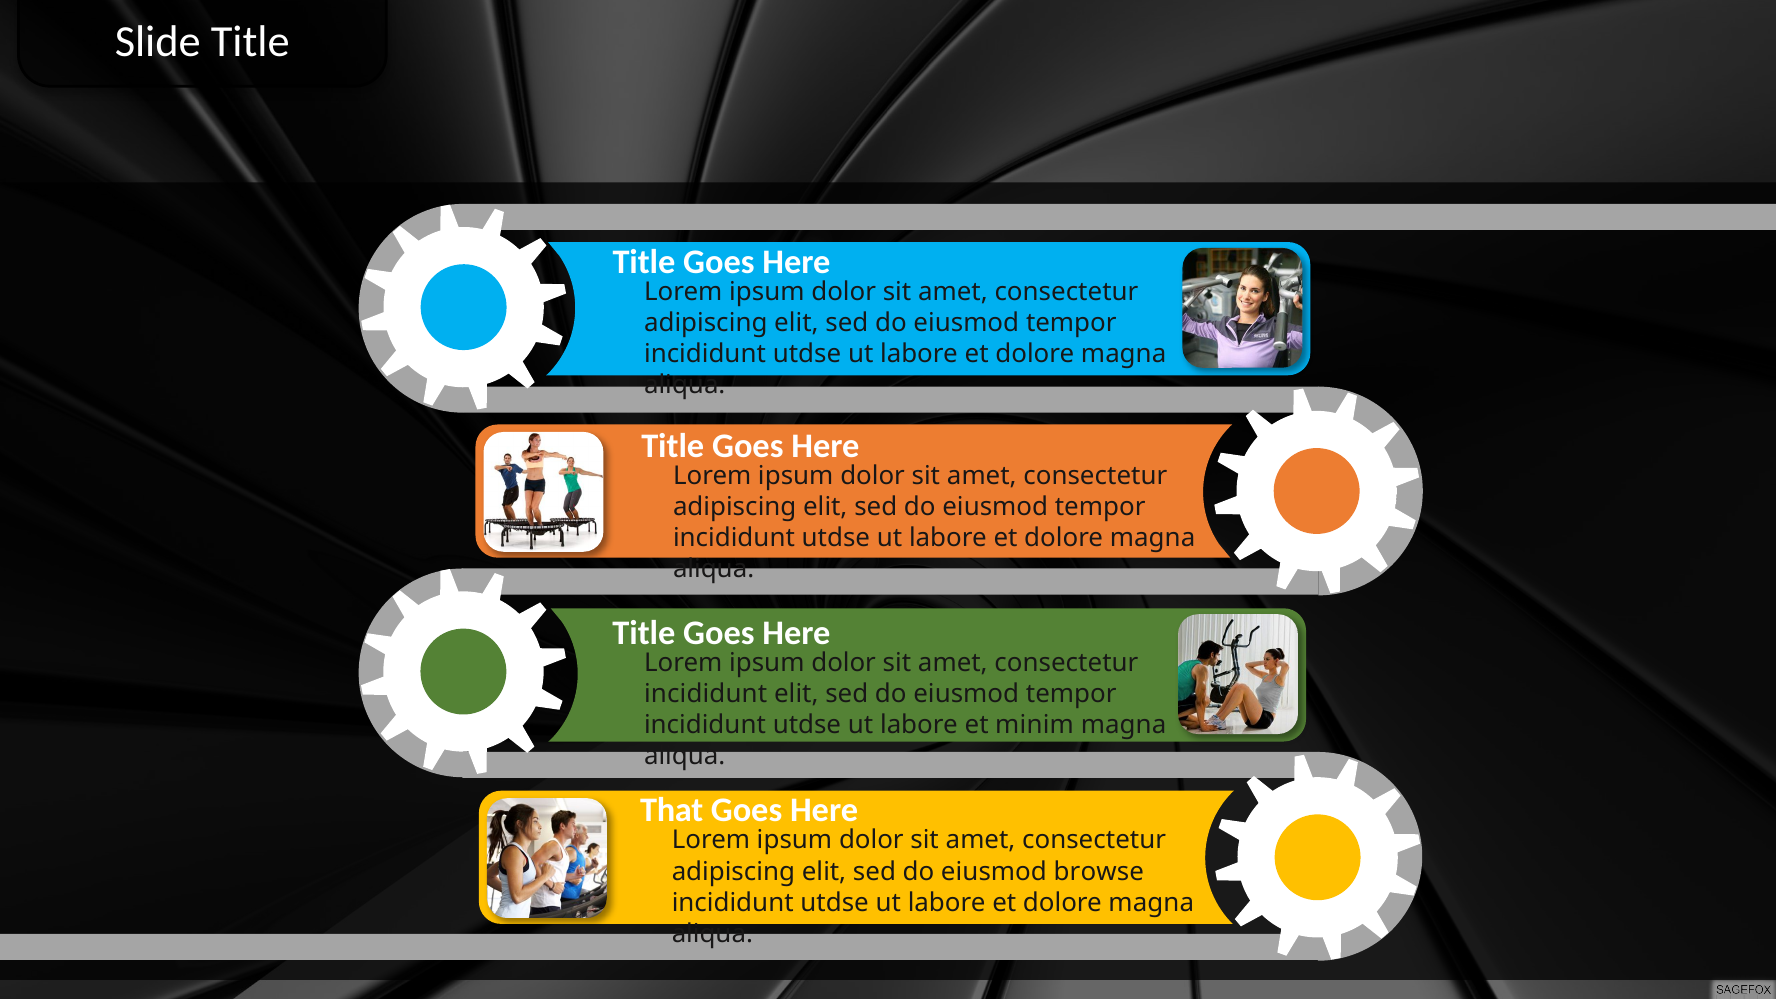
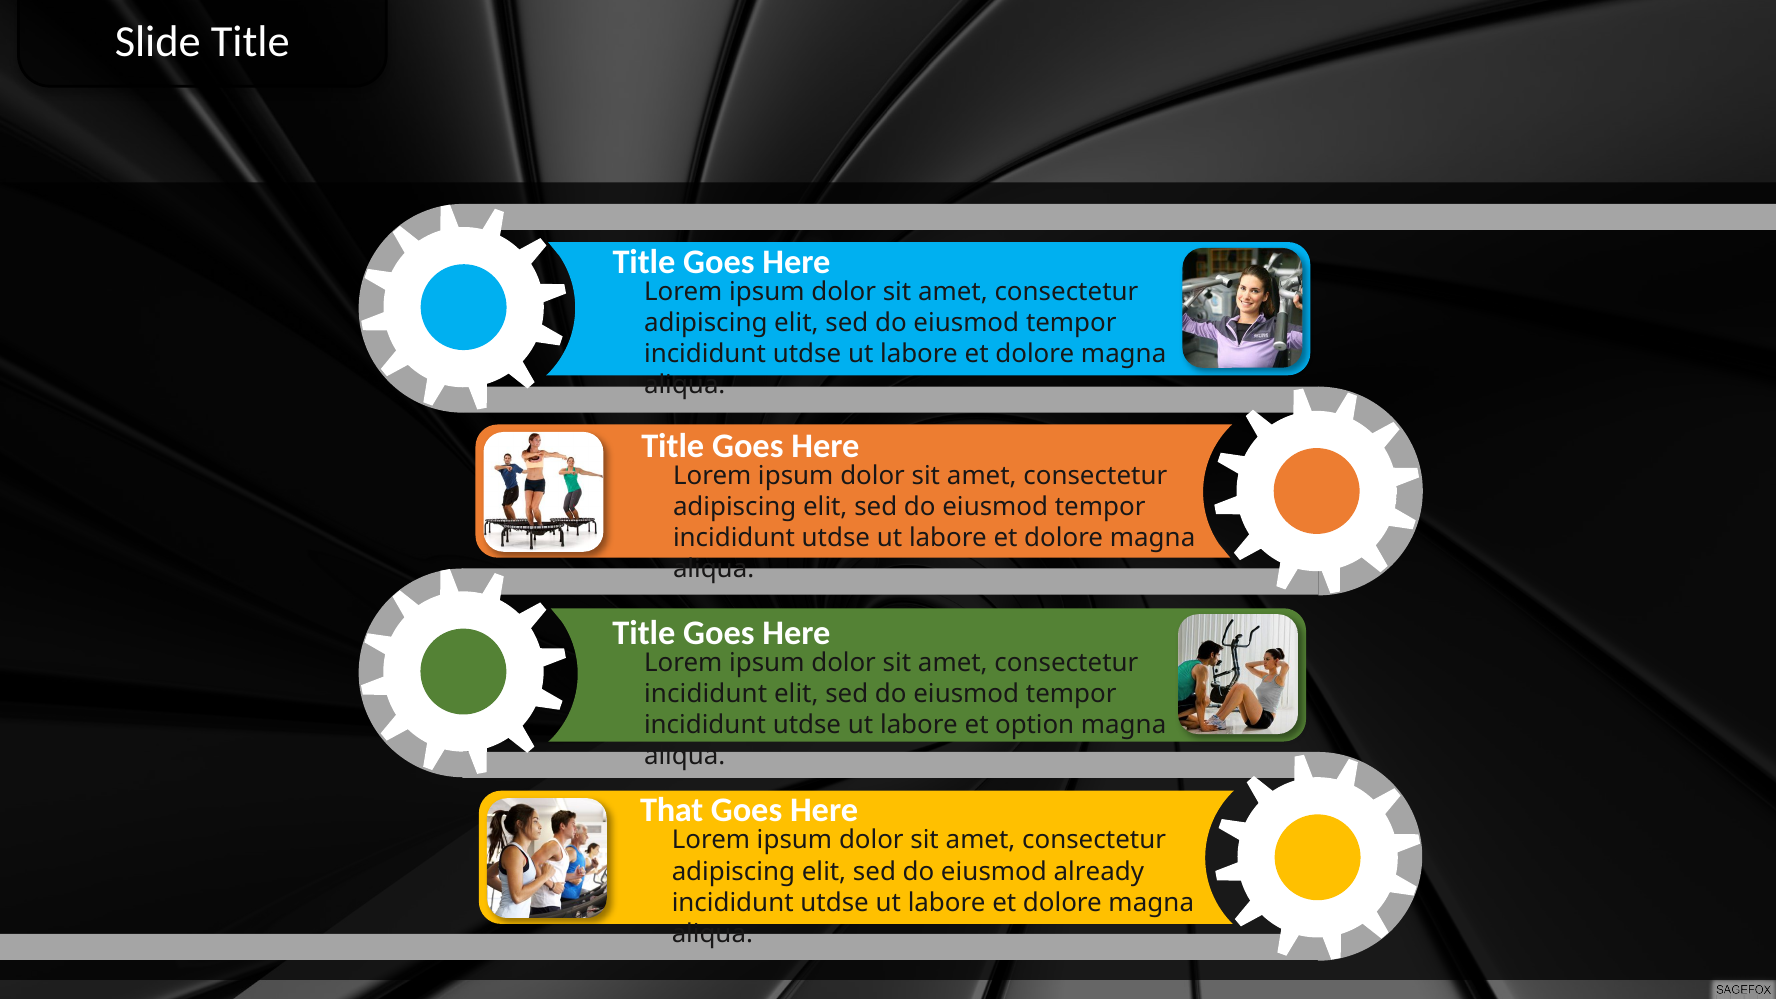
minim: minim -> option (1035, 725)
browse: browse -> already (1099, 871)
